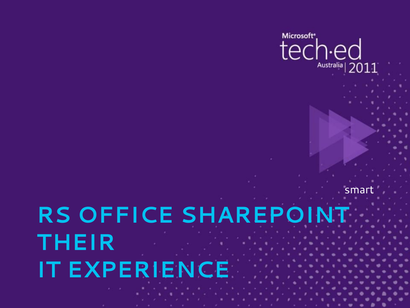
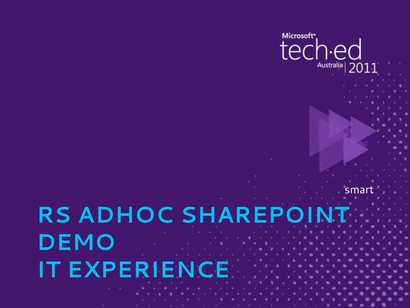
OFFICE: OFFICE -> ADHOC (126, 215)
THEIR: THEIR -> DEMO (76, 242)
